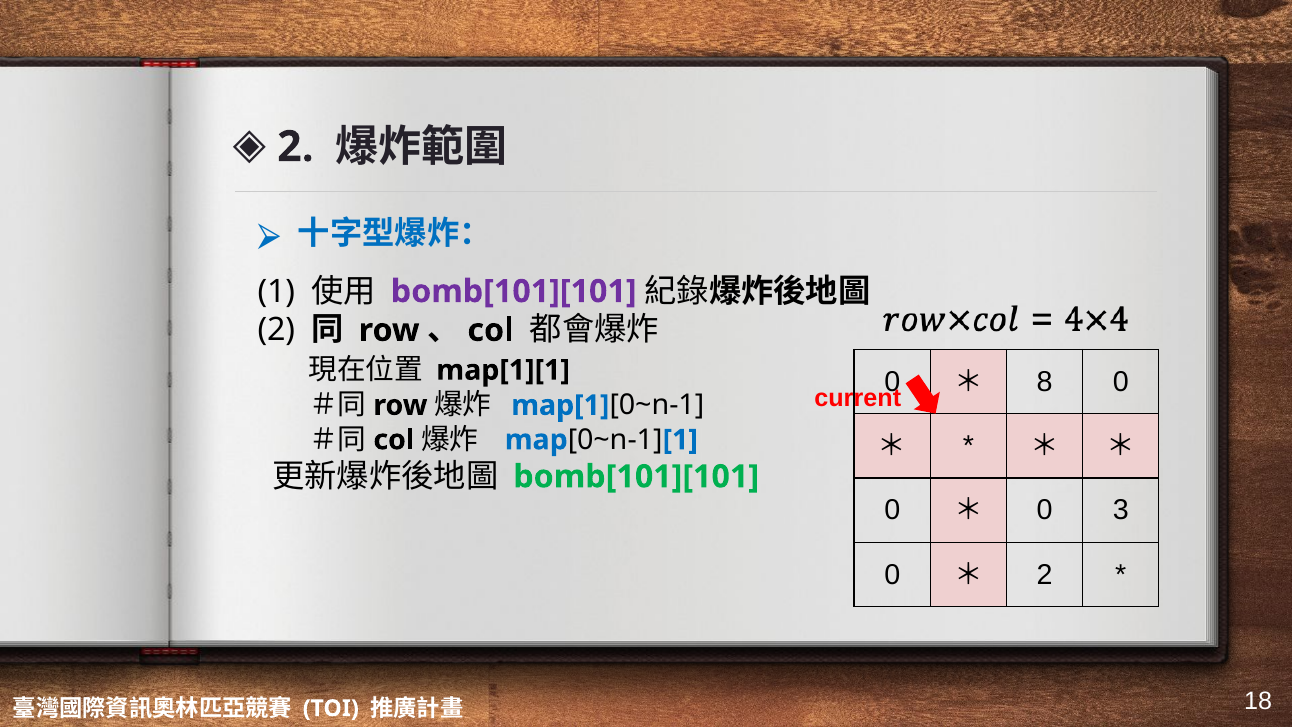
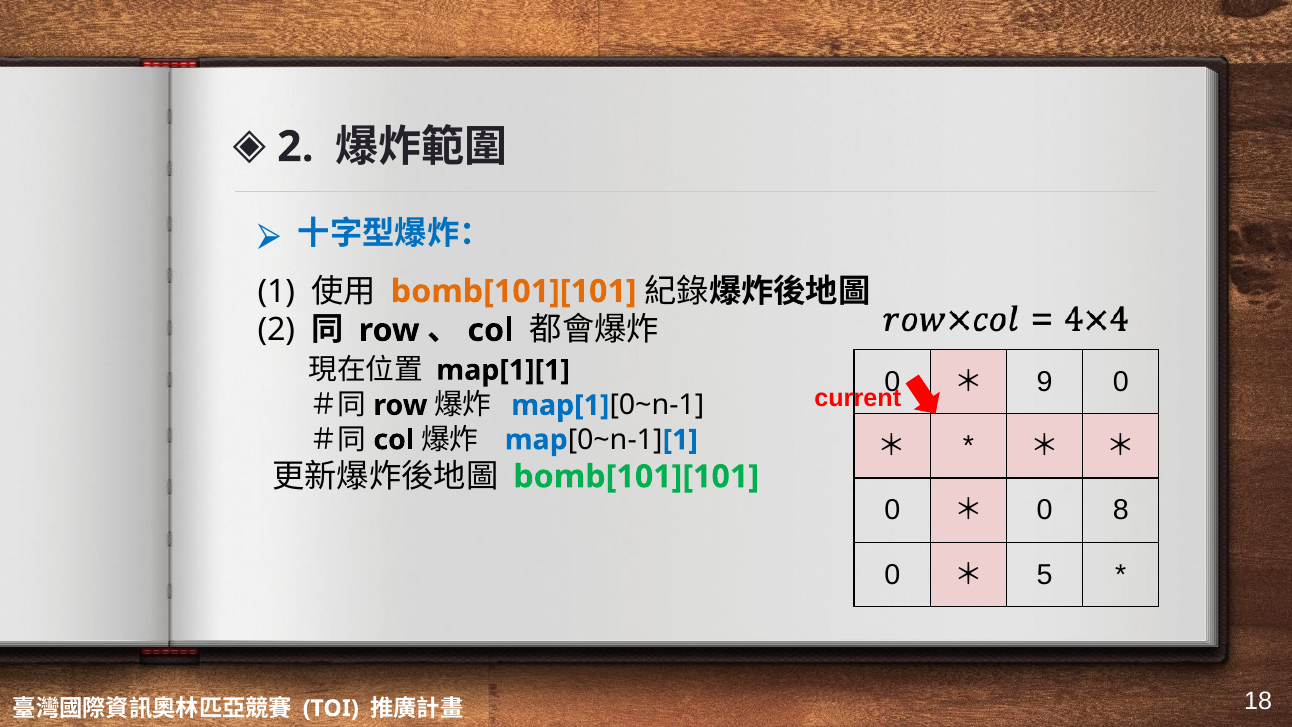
bomb[101][101 colour: purple -> orange (514, 291)
8: 8 -> 9 (1045, 382)
3: 3 -> 8 (1121, 510)
2: 2 -> 5 (1045, 575)
